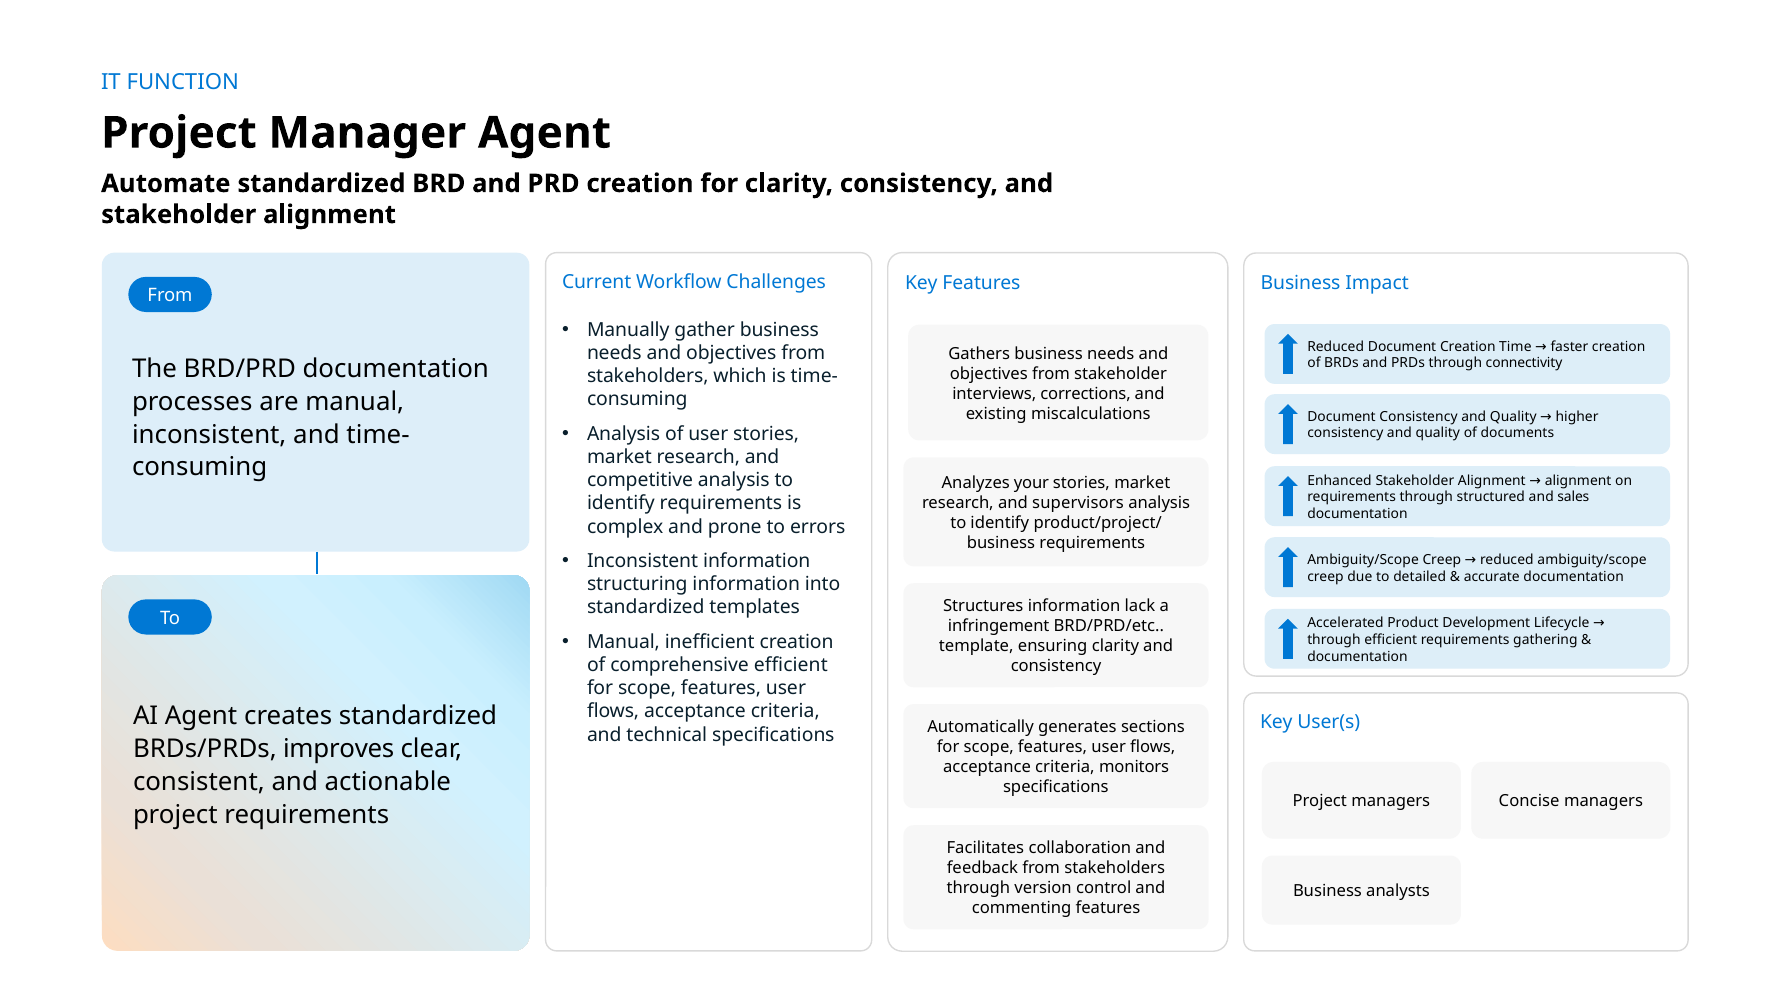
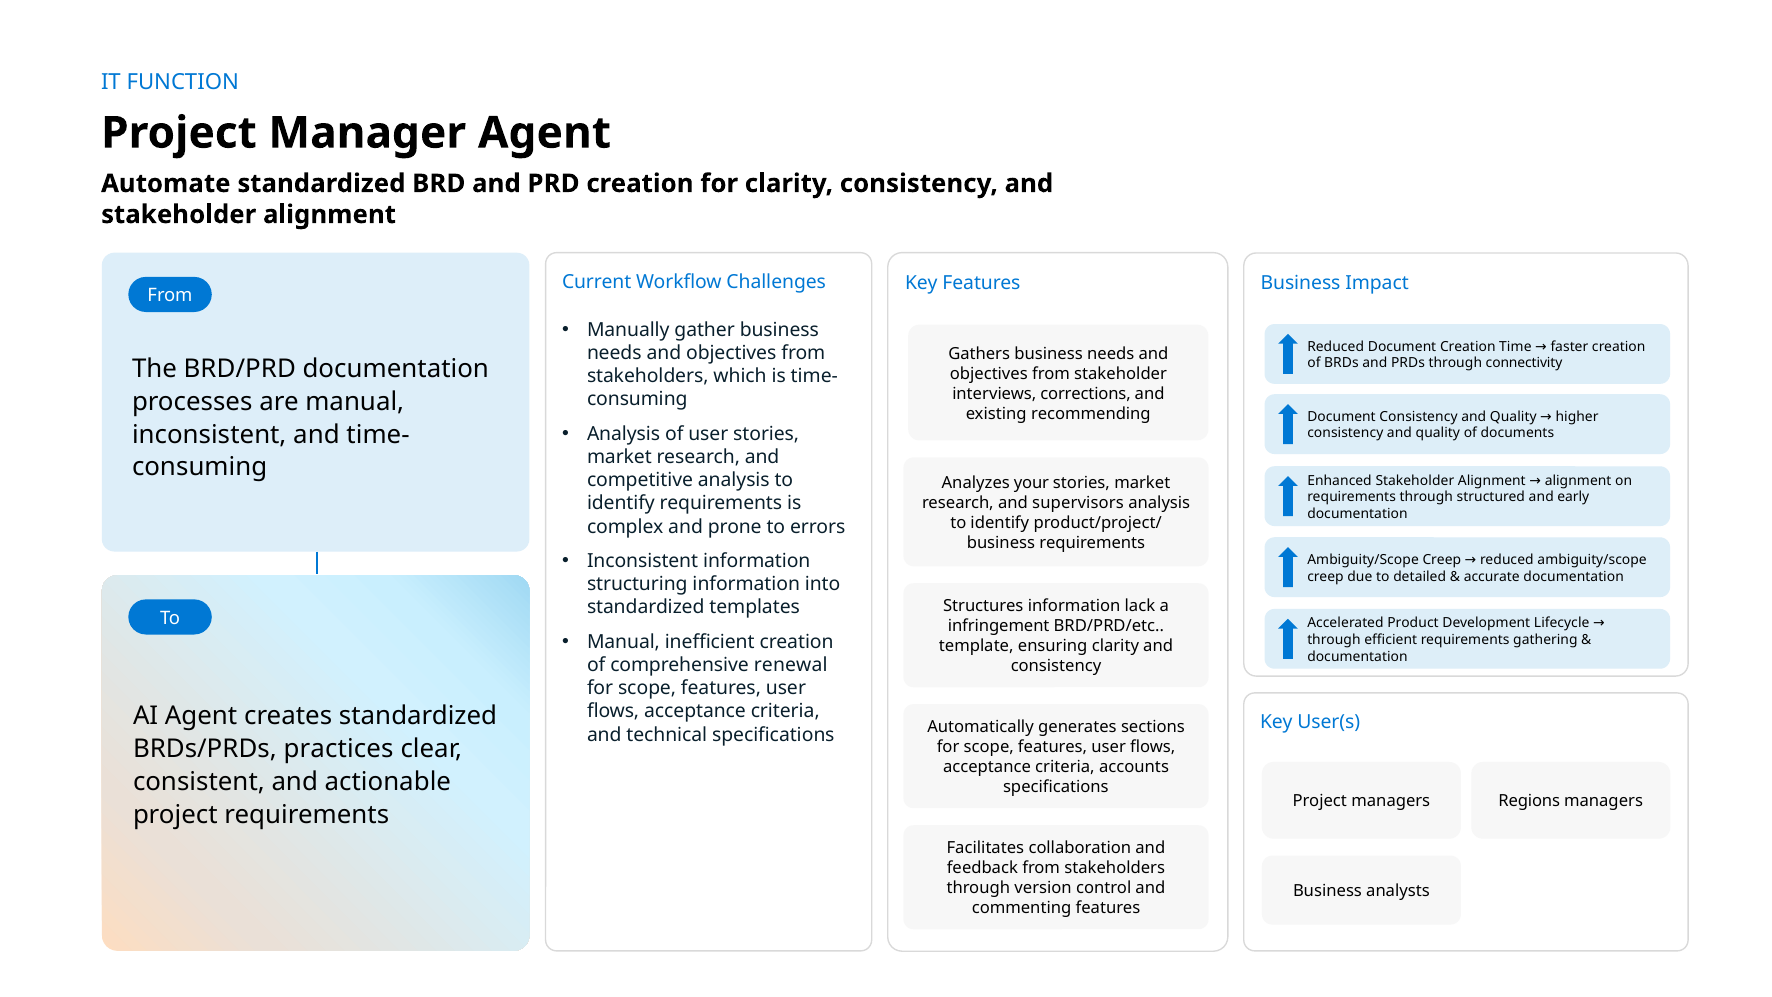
miscalculations: miscalculations -> recommending (1091, 414)
sales: sales -> early (1573, 497)
efficient: efficient -> renewal (791, 665)
improves: improves -> practices (339, 749)
monitors: monitors -> accounts (1134, 767)
Concise: Concise -> Regions (1529, 801)
